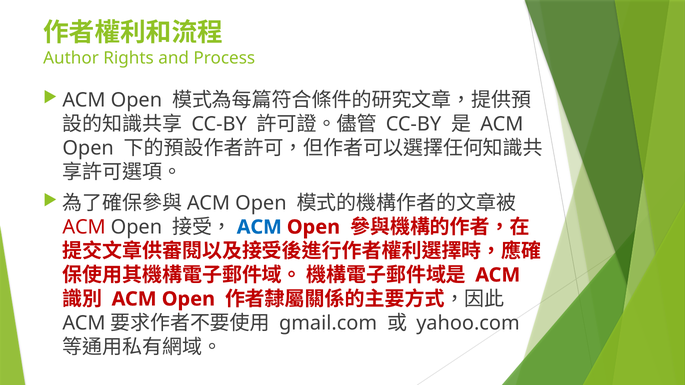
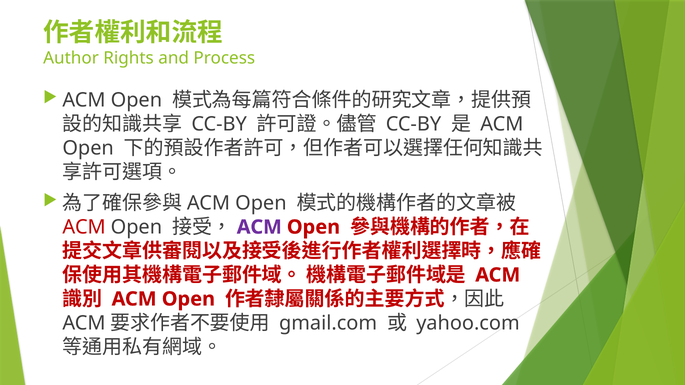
ACM colour: blue -> purple (259, 227)
